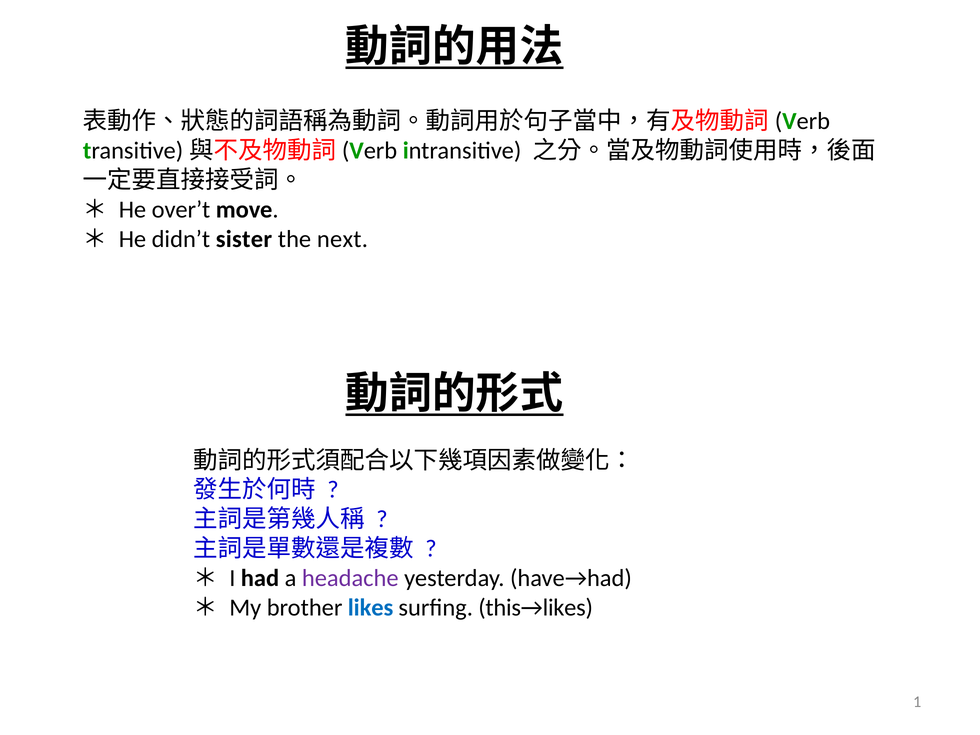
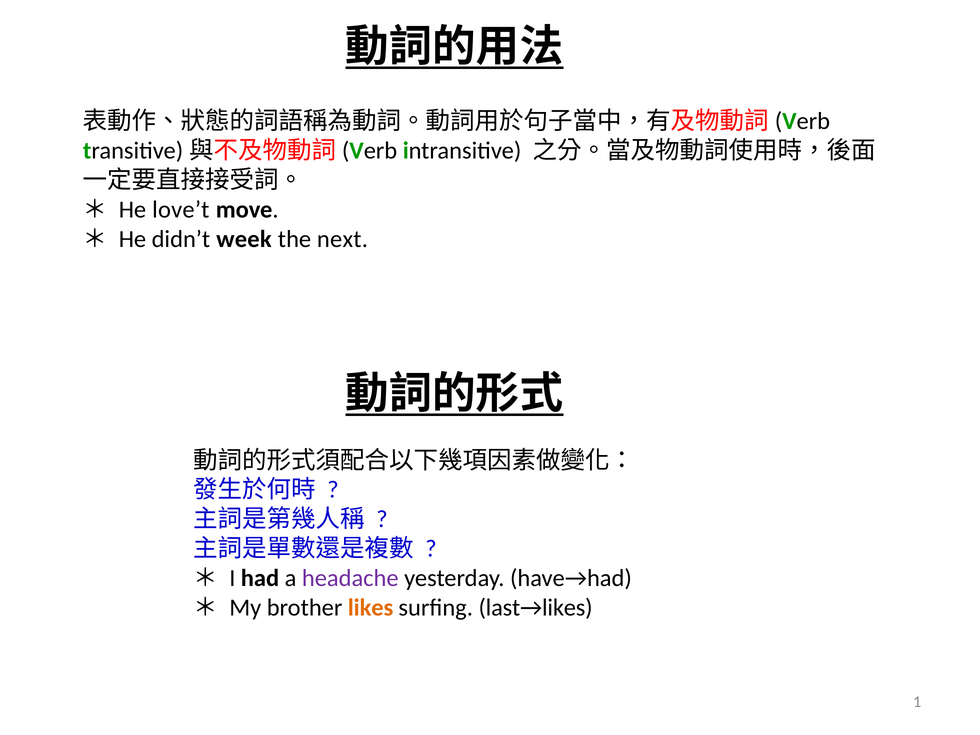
over’t: over’t -> love’t (181, 210)
sister: sister -> week (244, 239)
likes colour: blue -> orange (371, 608)
this→likes: this→likes -> last→likes (536, 608)
